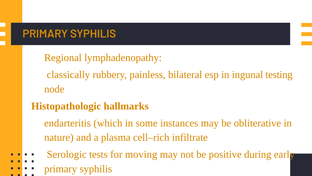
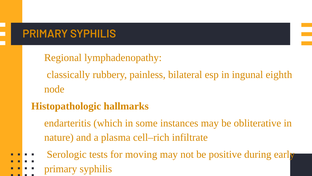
testing: testing -> eighth (279, 75)
